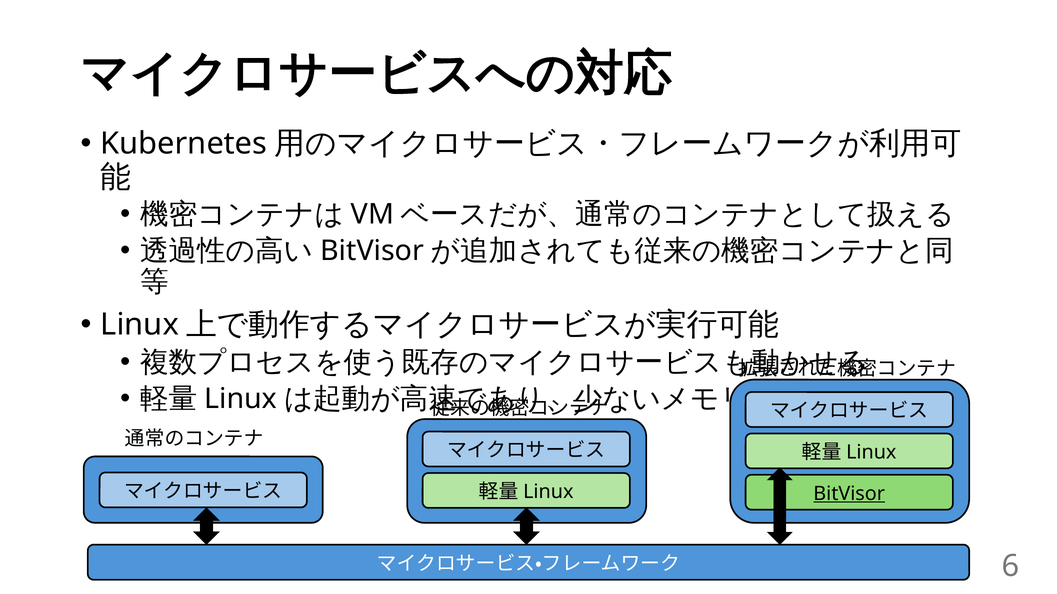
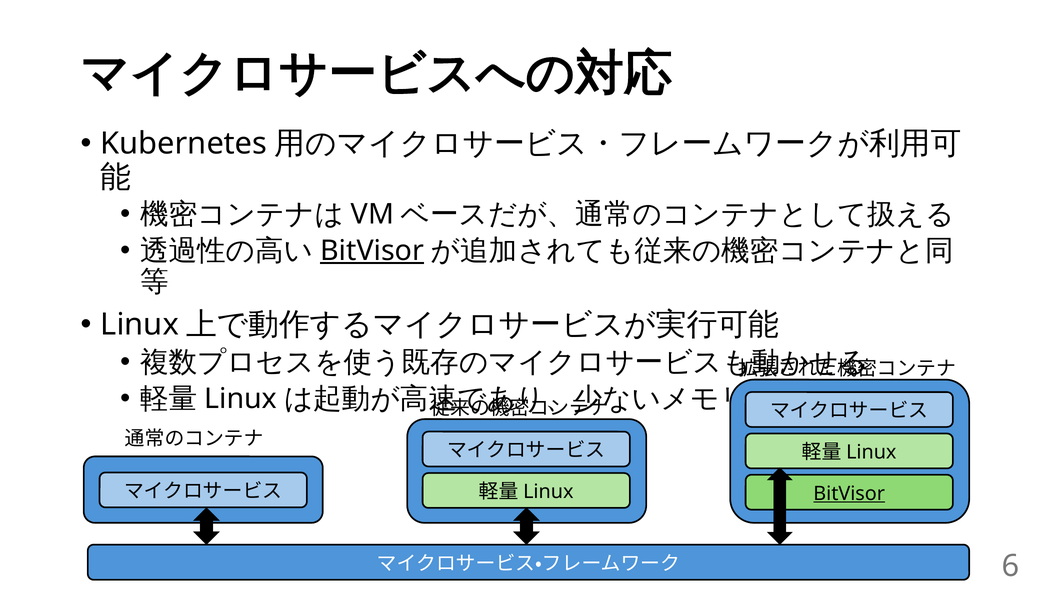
BitVisor underline: none -> present (372, 251)
